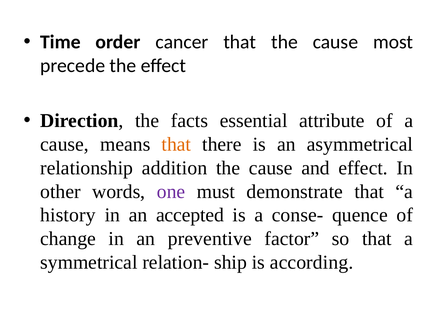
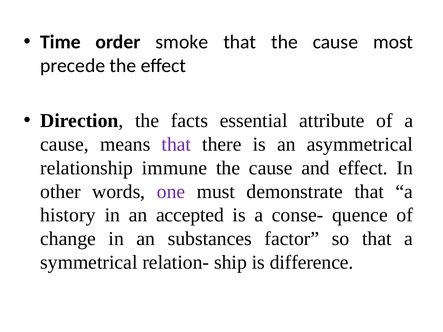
cancer: cancer -> smoke (182, 42)
that colour: orange -> purple (176, 144)
addition: addition -> immune (175, 168)
preventive: preventive -> substances (210, 239)
according: according -> difference (312, 263)
